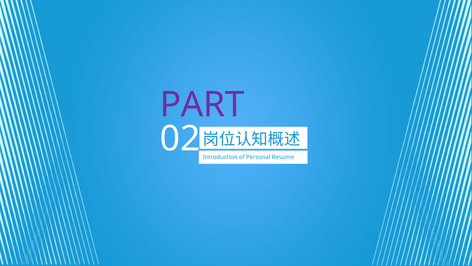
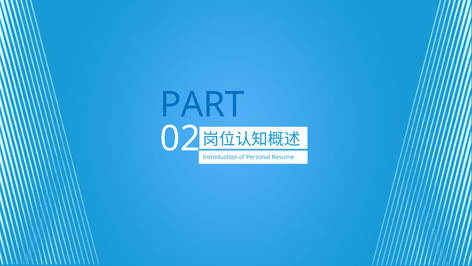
PART colour: purple -> blue (202, 105)
